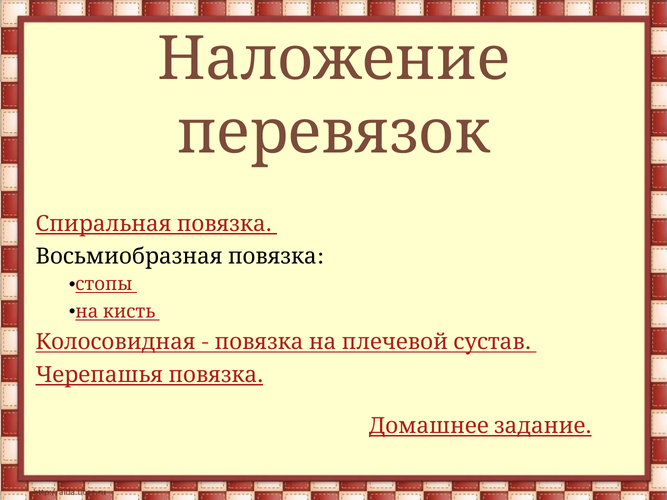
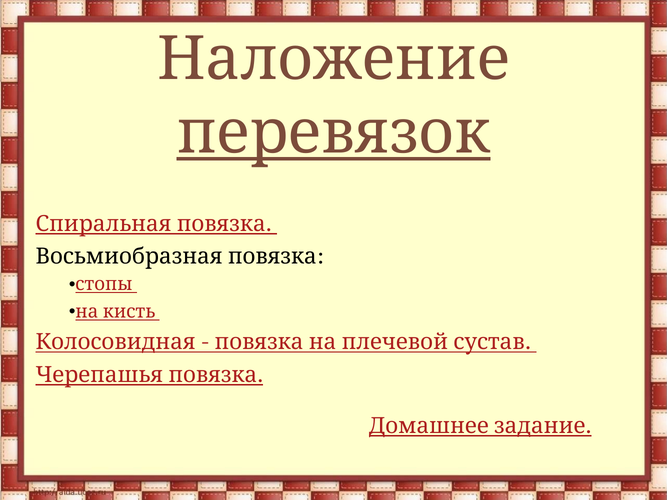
перевязок underline: none -> present (333, 133)
